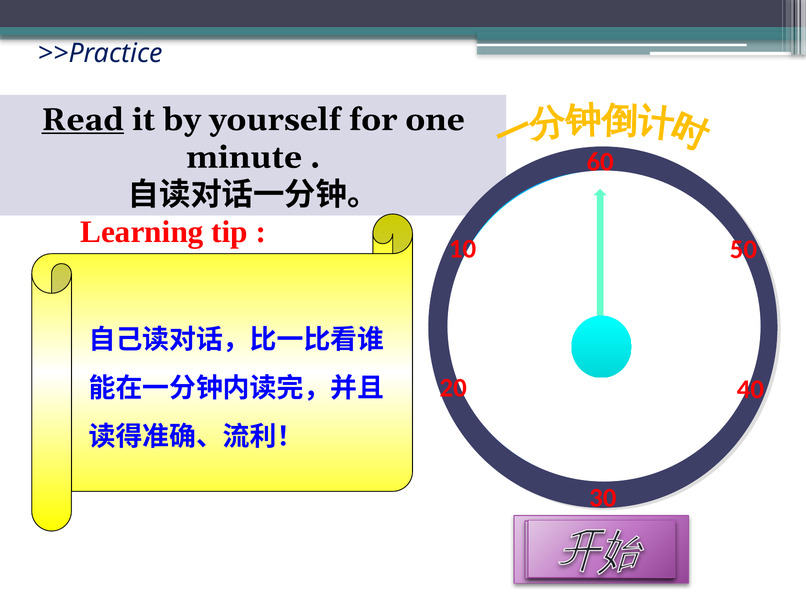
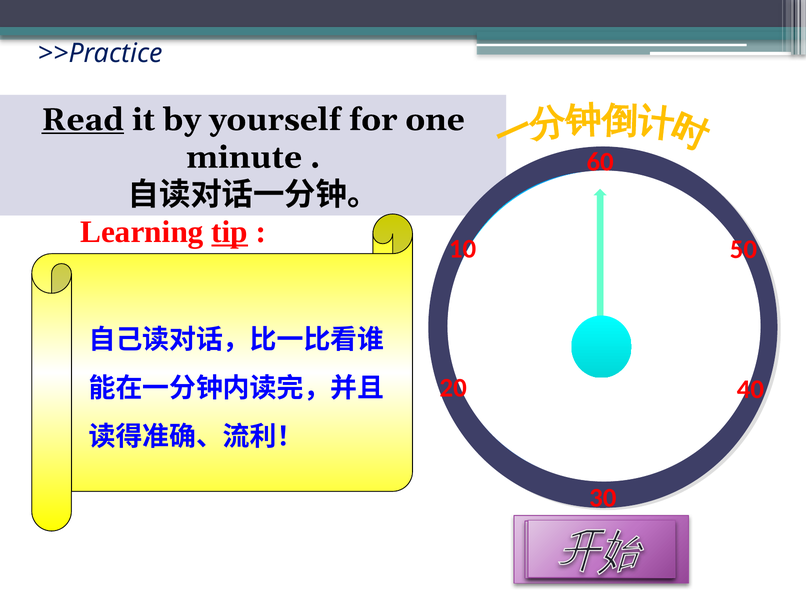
tip underline: none -> present (230, 232)
